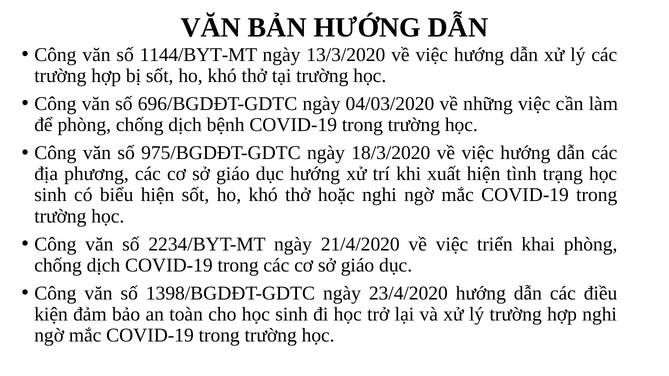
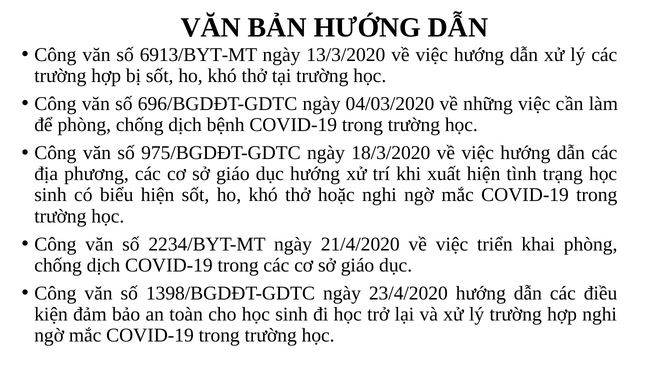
1144/BYT-MT: 1144/BYT-MT -> 6913/BYT-MT (198, 55)
